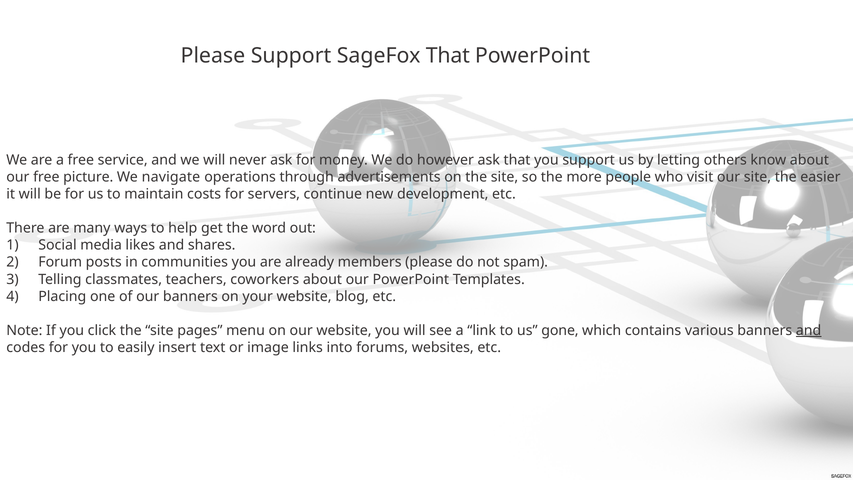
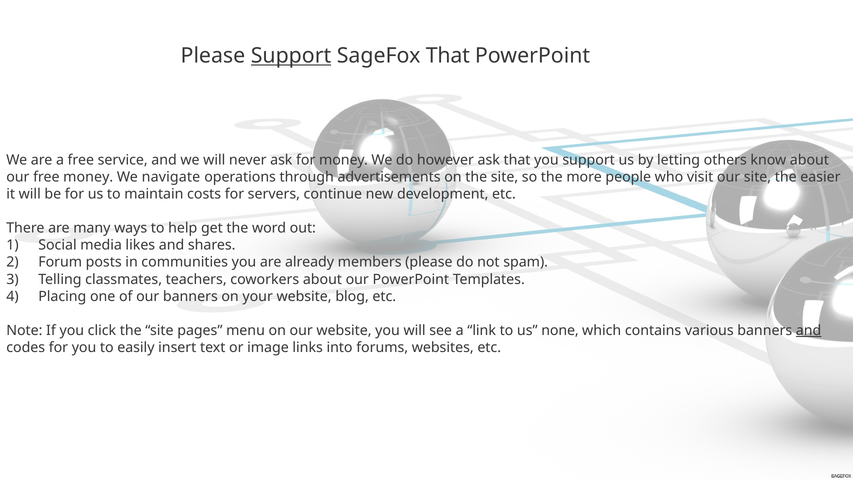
Support underline: none -> present (291, 56)
free picture: picture -> money (88, 177)
gone: gone -> none (560, 330)
